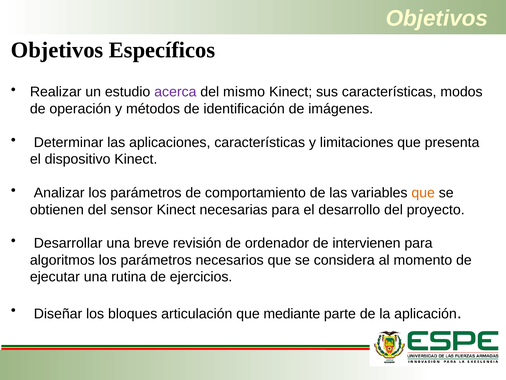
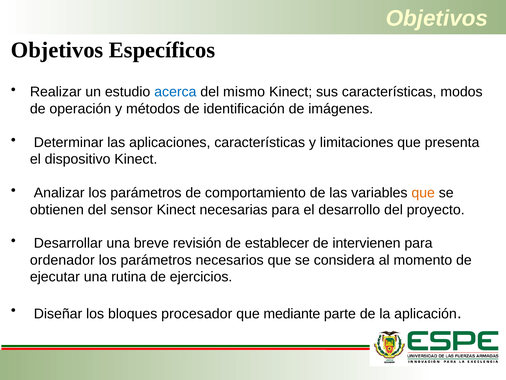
acerca colour: purple -> blue (175, 92)
ordenador: ordenador -> establecer (277, 243)
algoritmos: algoritmos -> ordenador (62, 260)
articulación: articulación -> procesador (197, 313)
